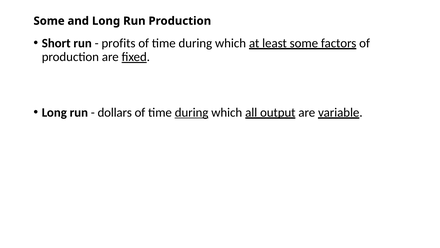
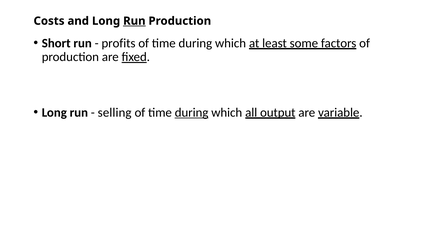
Some: Some -> Costs (49, 21)
Run underline: none -> present (134, 21)
dollars: dollars -> selling (115, 112)
